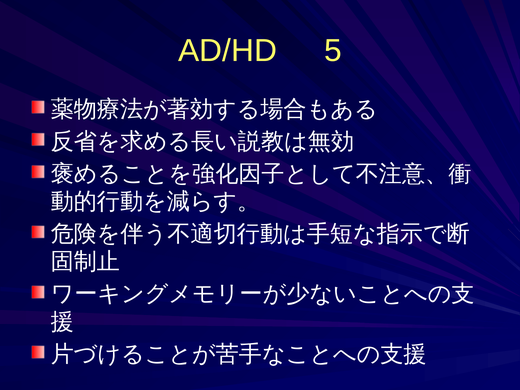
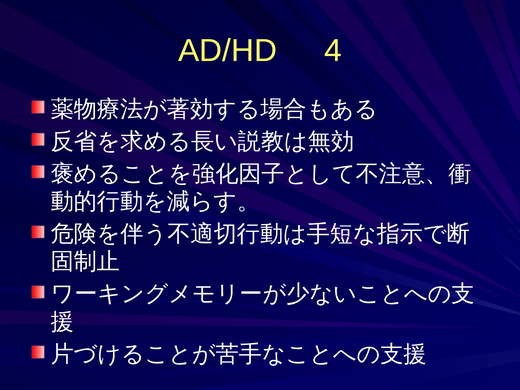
5: 5 -> 4 (333, 51)
